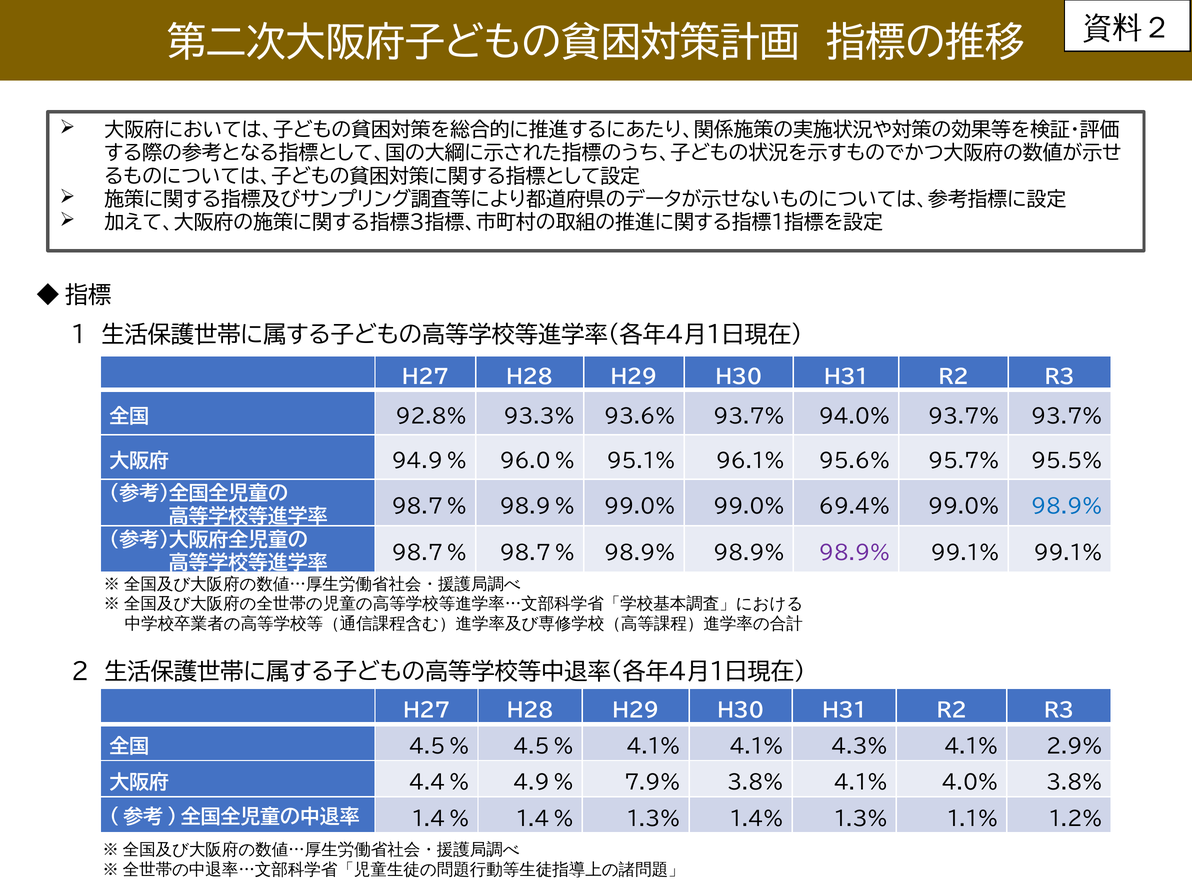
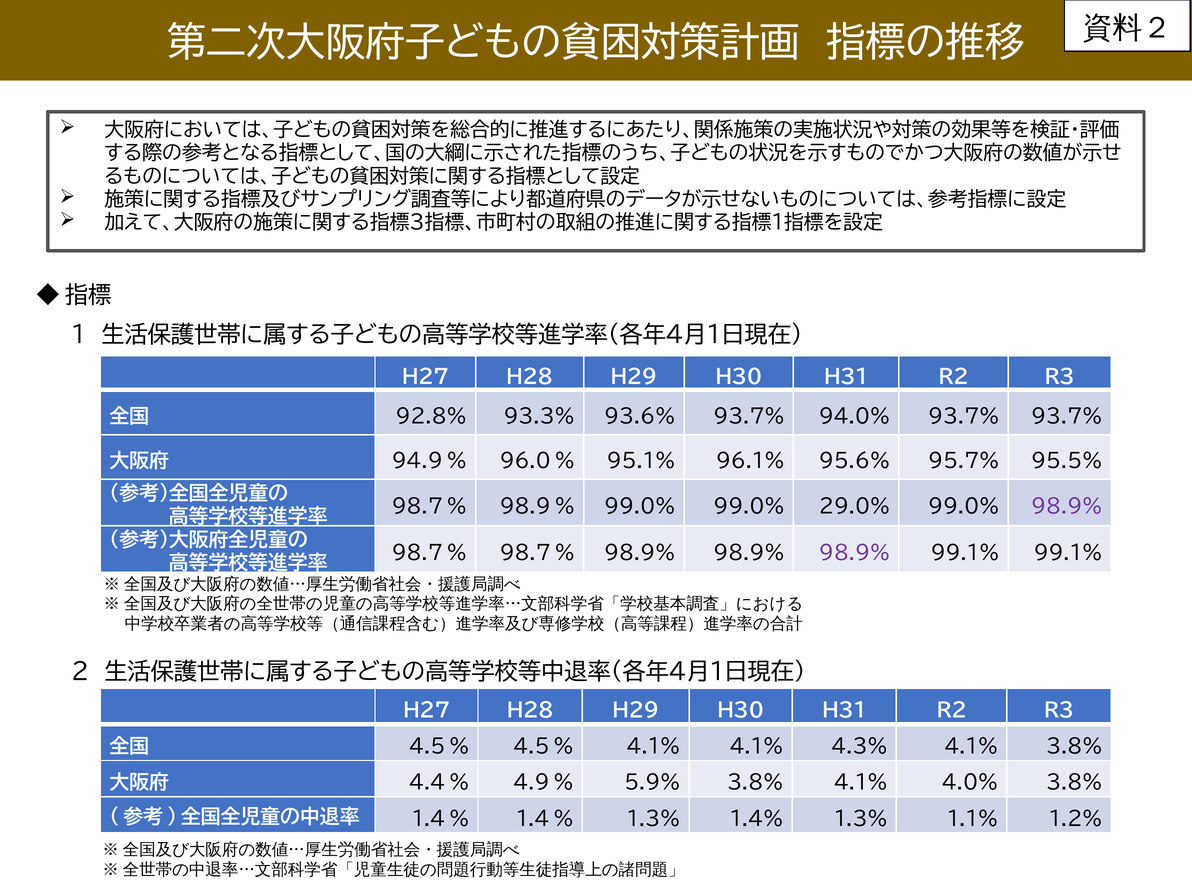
69.4%: 69.4% -> 29.0% (854, 507)
98.9% colour: blue -> purple (1067, 507)
4.1% 2.9%: 2.9% -> 3.8% (1074, 747)
7.9%: 7.9% -> 5.9% (652, 783)
